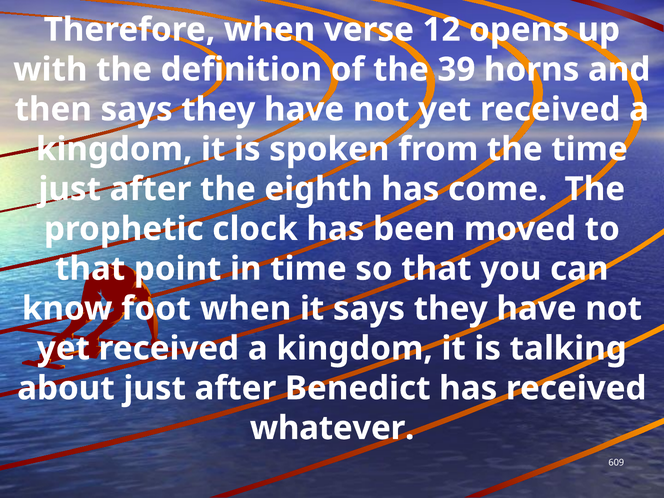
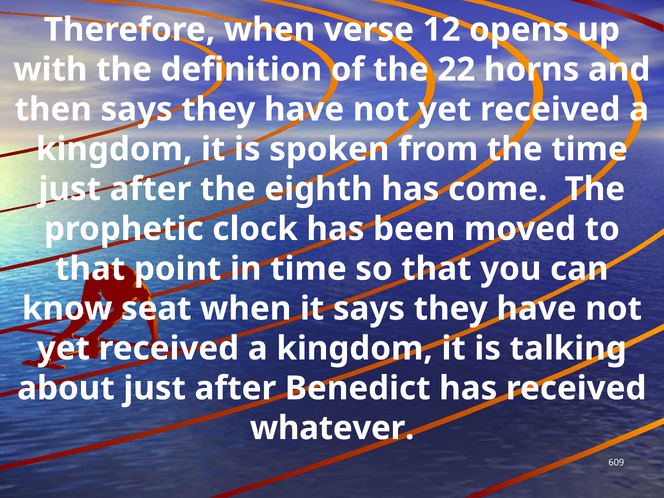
39: 39 -> 22 (456, 70)
foot: foot -> seat (156, 309)
